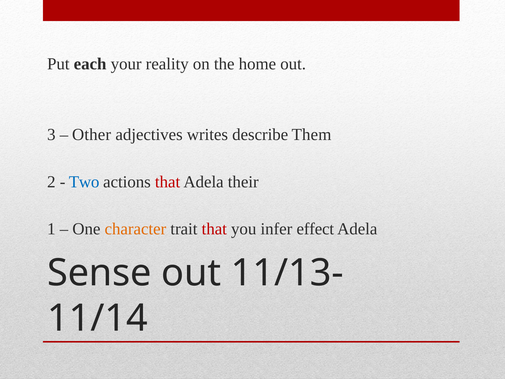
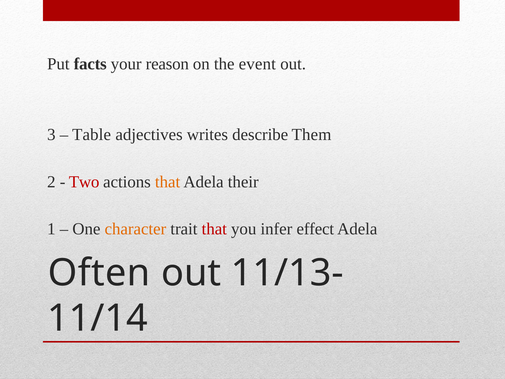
each: each -> facts (90, 64)
reality: reality -> reason (167, 64)
home: home -> event (257, 64)
Other: Other -> Table (92, 135)
Two colour: blue -> red (84, 182)
that colour: red -> orange (168, 182)
Sense: Sense -> Often (99, 273)
